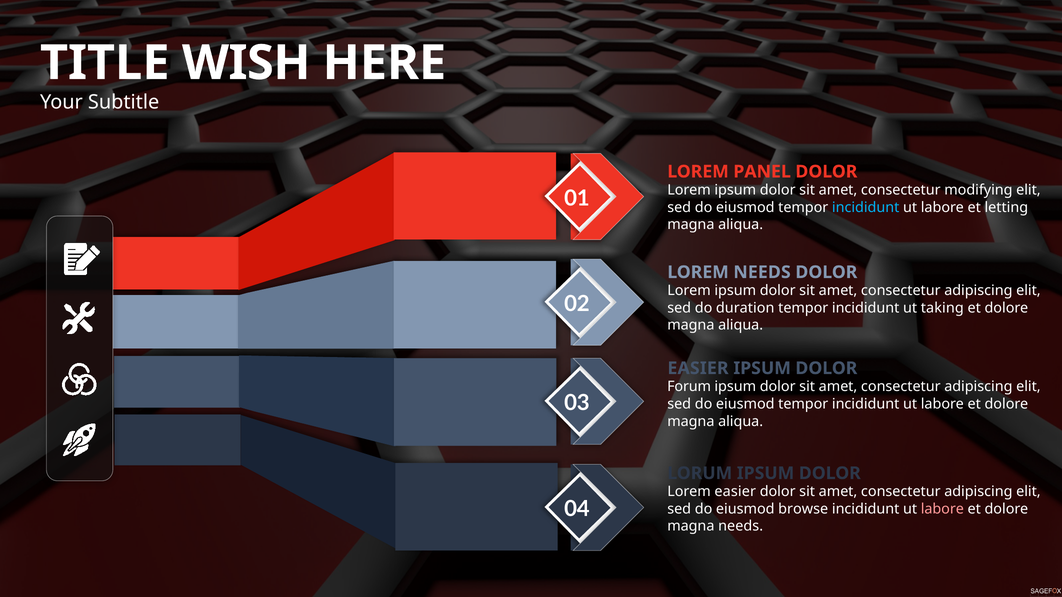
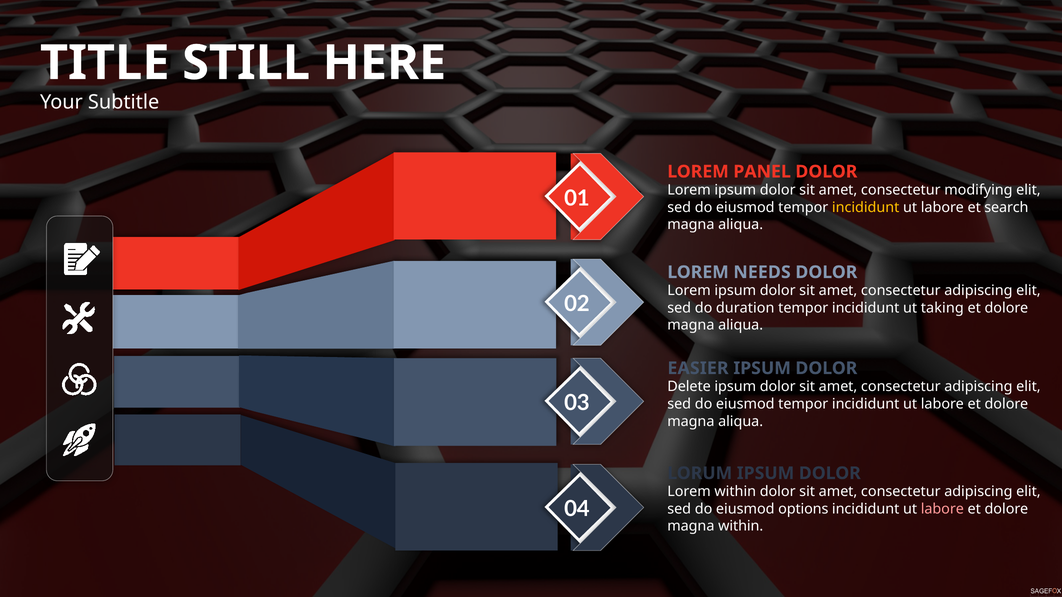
WISH: WISH -> STILL (246, 63)
incididunt colour: light blue -> yellow (866, 208)
letting: letting -> search (1006, 208)
Forum: Forum -> Delete (689, 387)
Lorem easier: easier -> within (735, 492)
browse: browse -> options (803, 509)
magna needs: needs -> within (741, 527)
